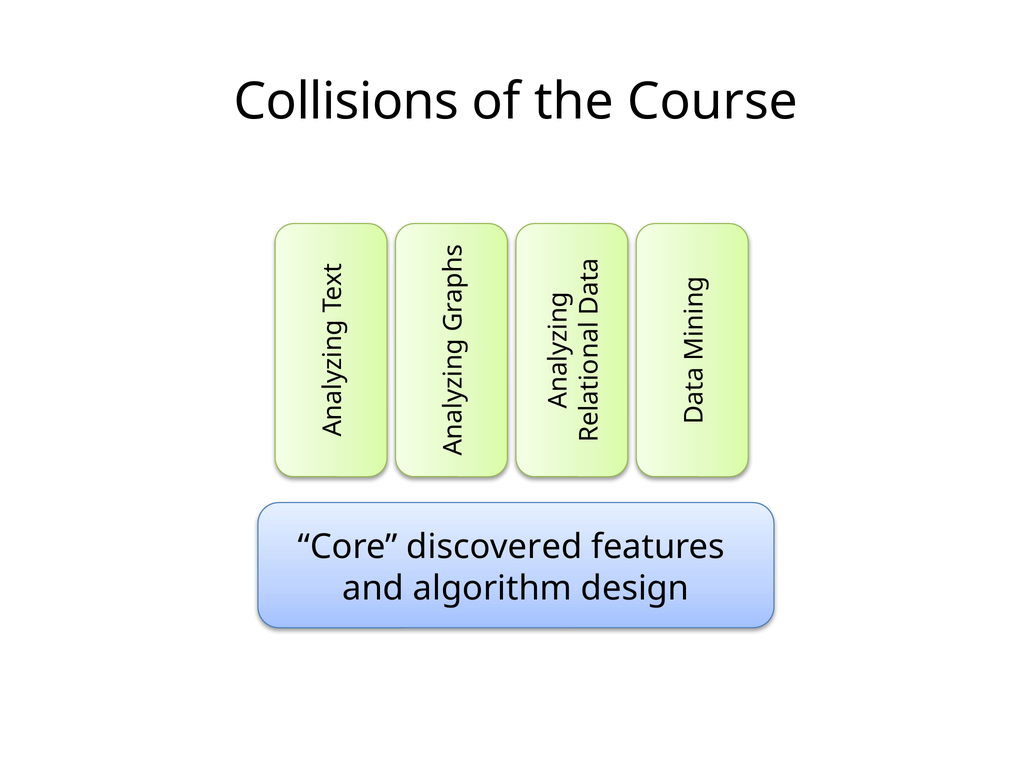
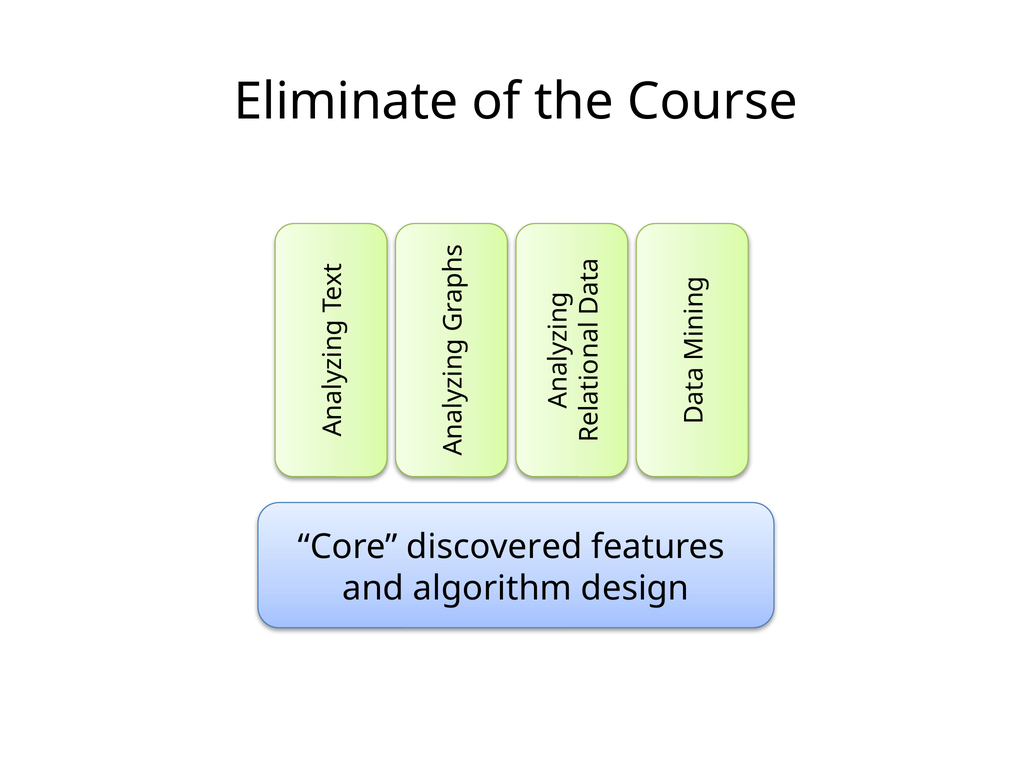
Collisions: Collisions -> Eliminate (346, 102)
